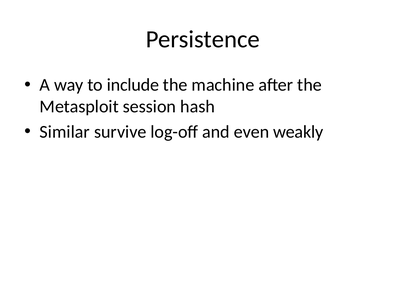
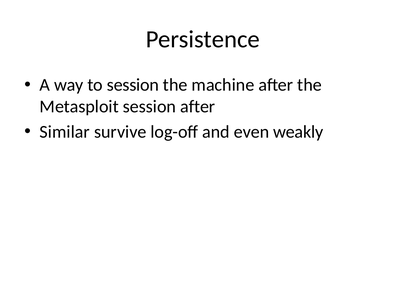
to include: include -> session (133, 85)
session hash: hash -> after (198, 107)
